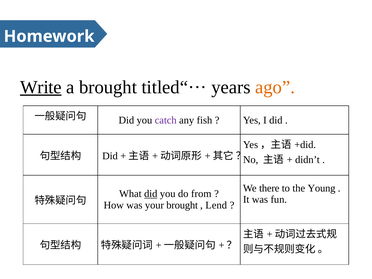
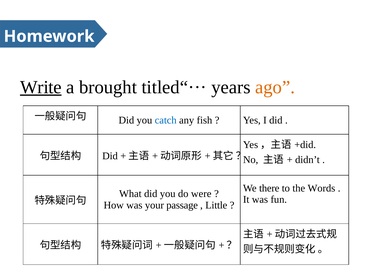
catch colour: purple -> blue (166, 120)
Young: Young -> Words (321, 188)
did underline: present -> none (151, 194)
from: from -> were (201, 194)
your brought: brought -> passage (182, 205)
Lend: Lend -> Little (216, 205)
